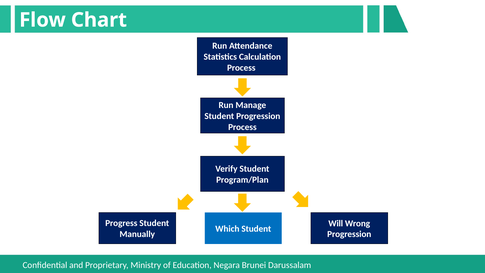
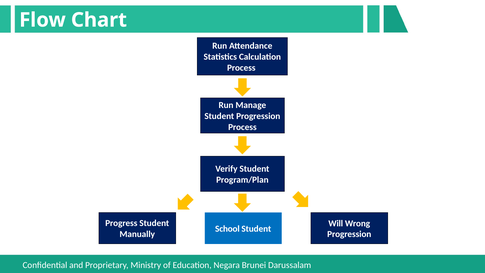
Which: Which -> School (227, 229)
